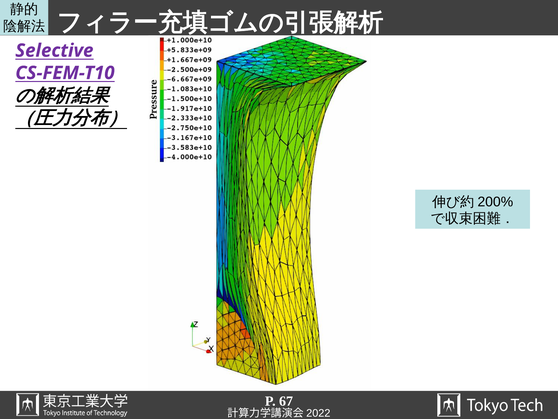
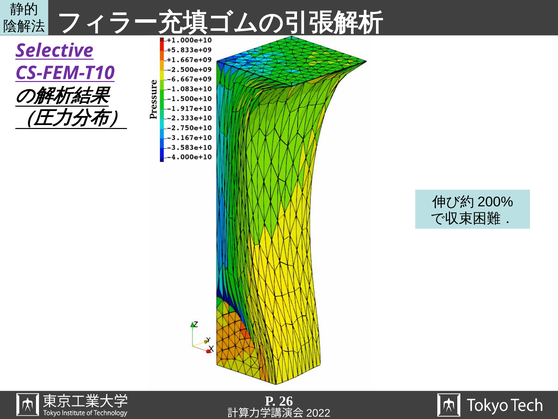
67: 67 -> 26 (286, 401)
